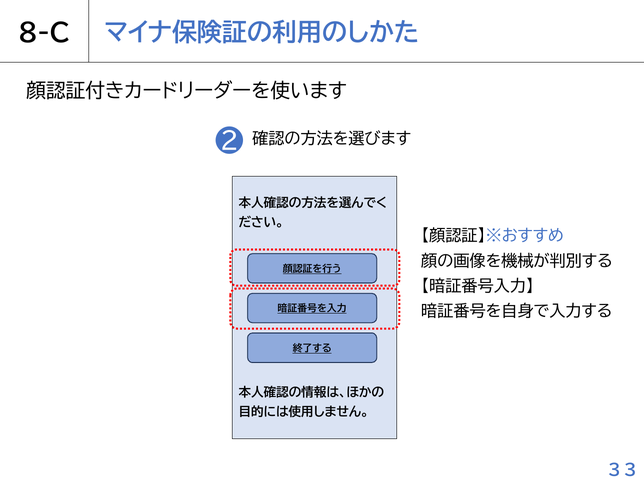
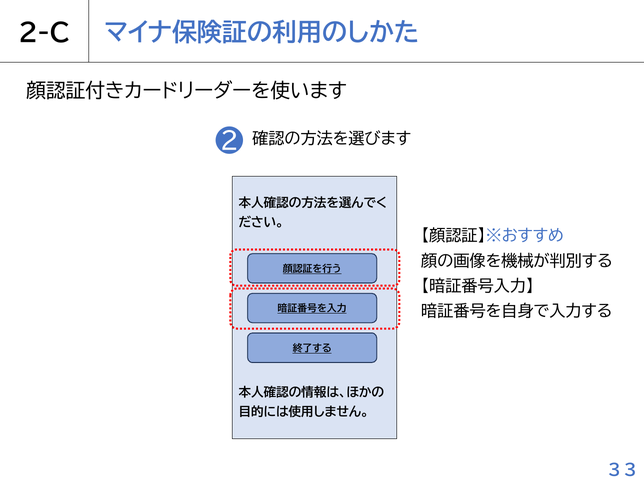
8-C: 8-C -> 2-C (44, 33)
